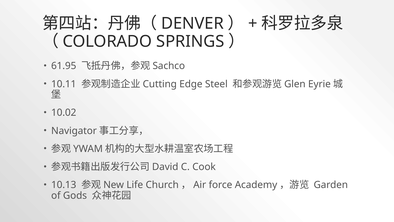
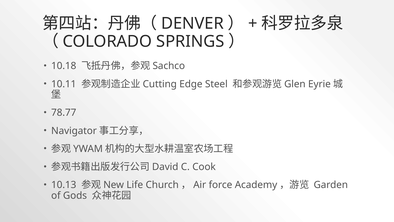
61.95: 61.95 -> 10.18 (64, 66)
10.02: 10.02 -> 78.77 (64, 113)
